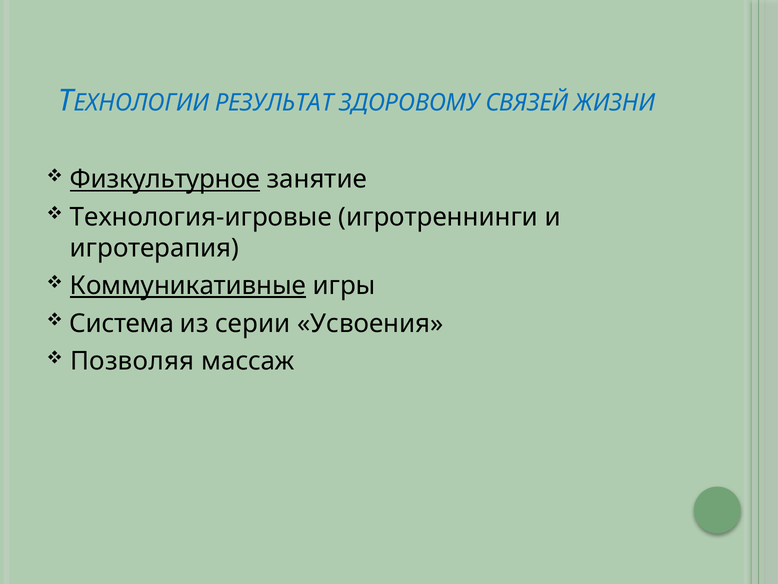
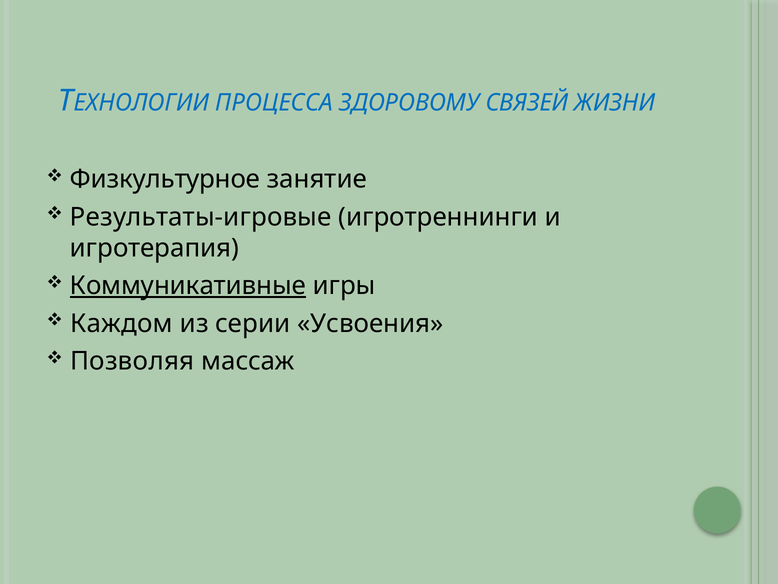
РЕЗУЛЬТАТ: РЕЗУЛЬТАТ -> ПРОЦЕССА (274, 103)
Физкультурное underline: present -> none (165, 179)
Технология-игровые: Технология-игровые -> Результаты-игровые (201, 217)
Система: Система -> Каждом (121, 323)
